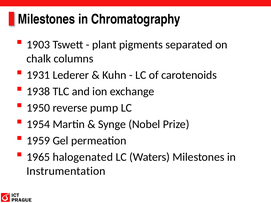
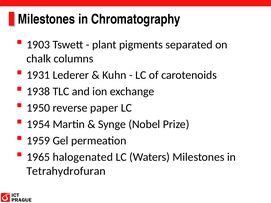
pump: pump -> paper (104, 108)
Instrumentation: Instrumentation -> Tetrahydrofuran (66, 171)
